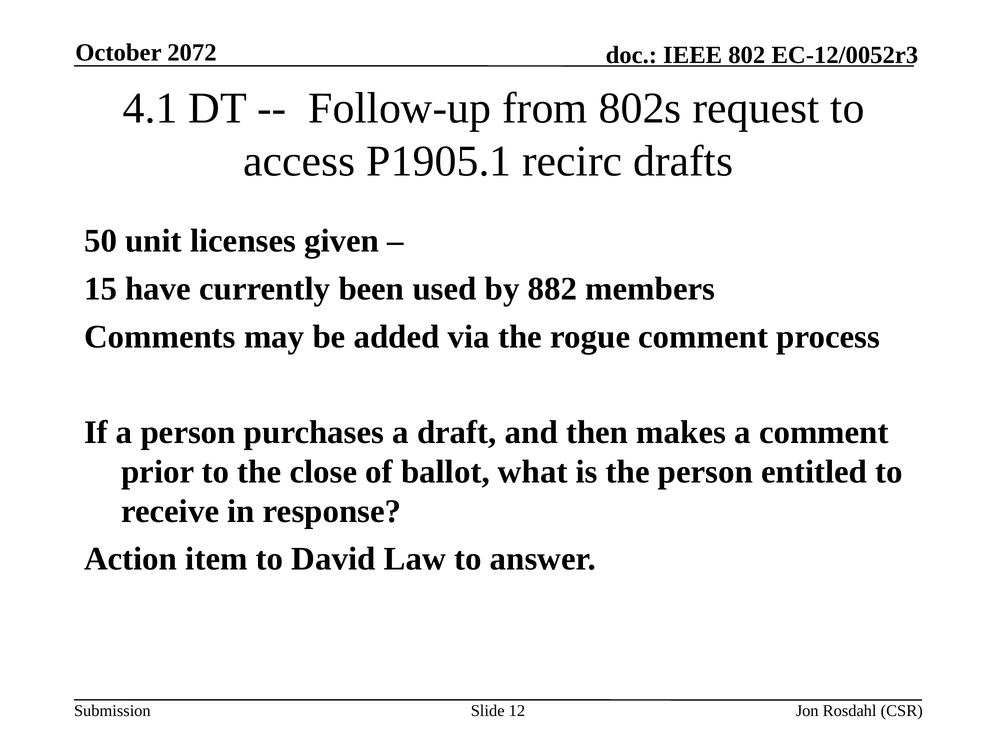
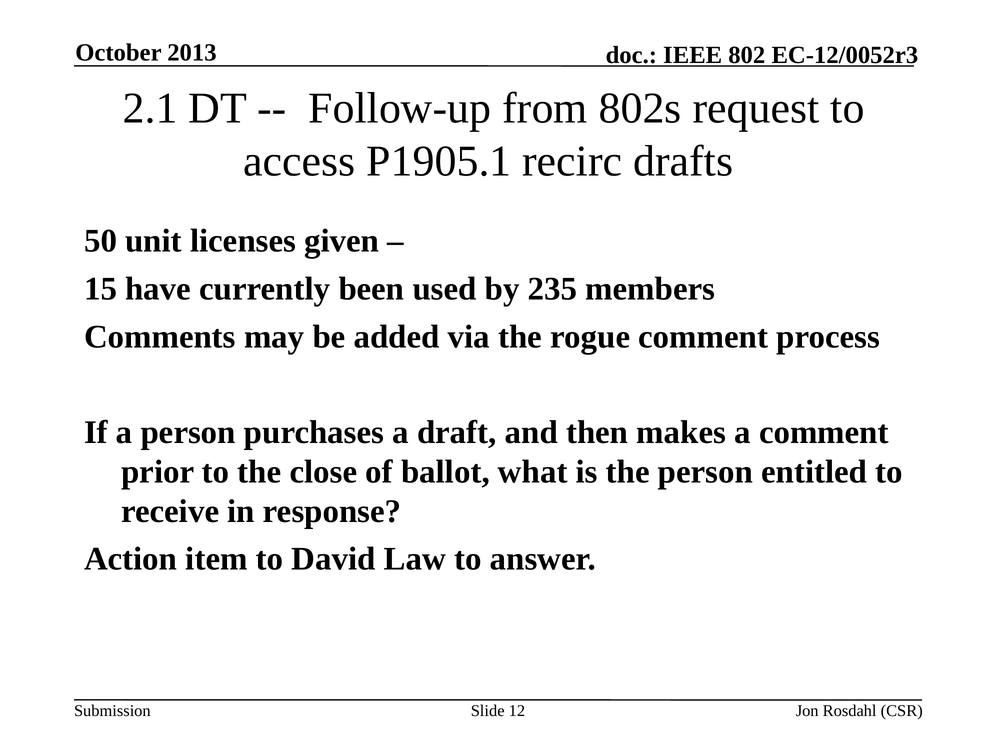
2072: 2072 -> 2013 (192, 52)
4.1: 4.1 -> 2.1 (150, 108)
882: 882 -> 235 (553, 289)
